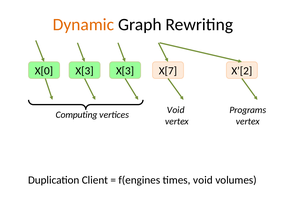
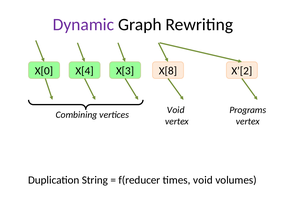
Dynamic colour: orange -> purple (83, 25)
X[0 X[3: X[3 -> X[4 (85, 71)
X[7: X[7 -> X[8 (168, 71)
Computing: Computing -> Combining (76, 115)
Client: Client -> String (95, 180)
f(engines: f(engines -> f(reducer (139, 180)
